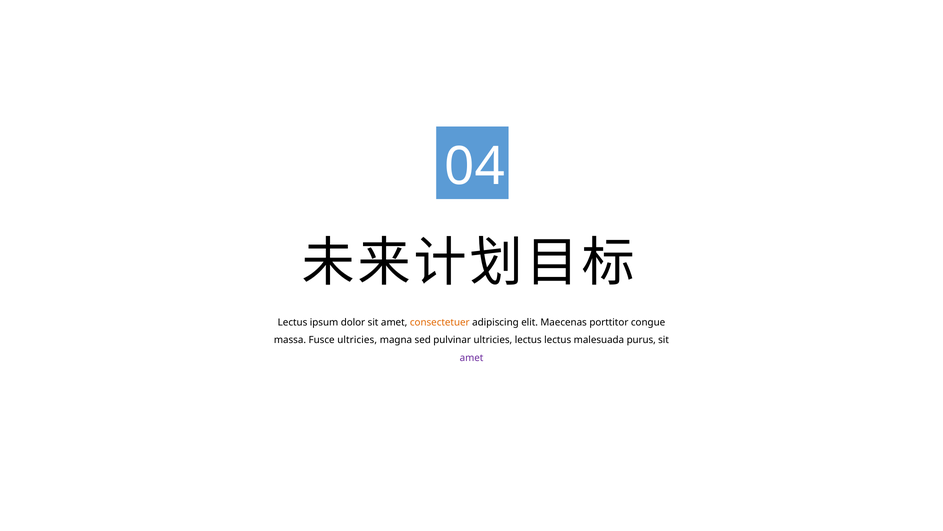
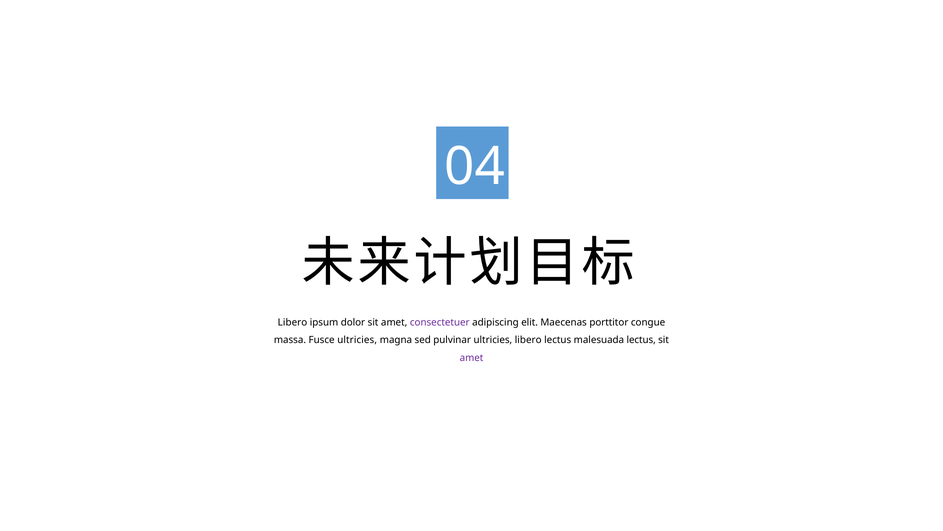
Lectus: Lectus -> Libero (293, 322)
consectetuer colour: orange -> purple (440, 322)
ultricies lectus: lectus -> libero (528, 340)
malesuada purus: purus -> lectus (641, 340)
